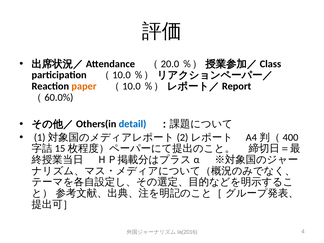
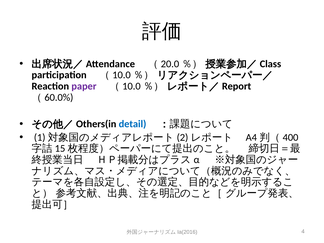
paper colour: orange -> purple (84, 86)
